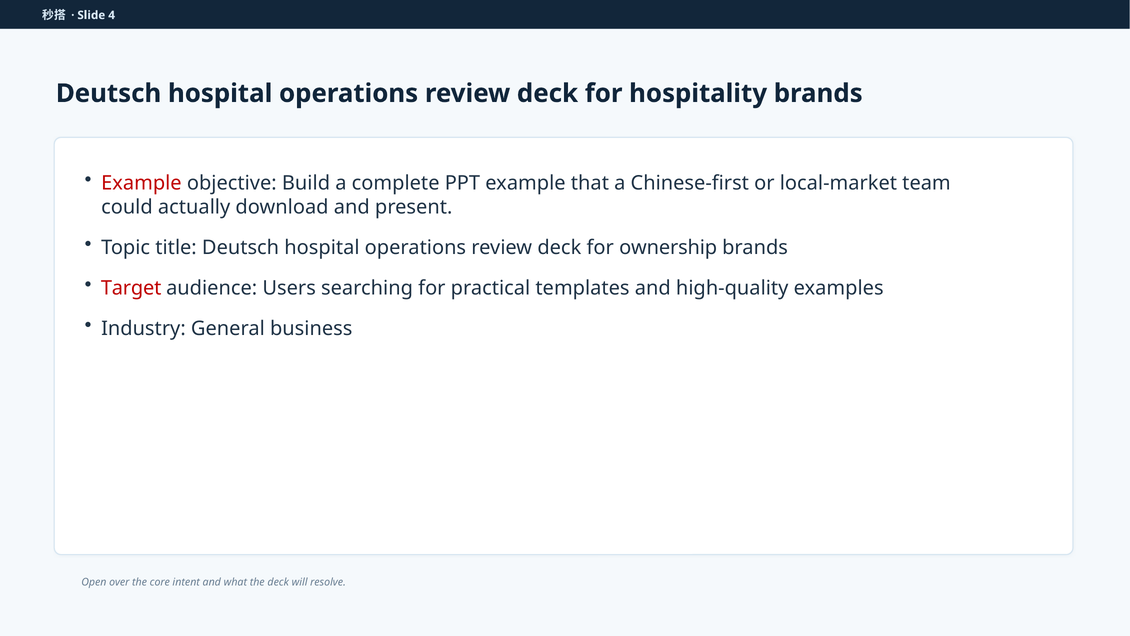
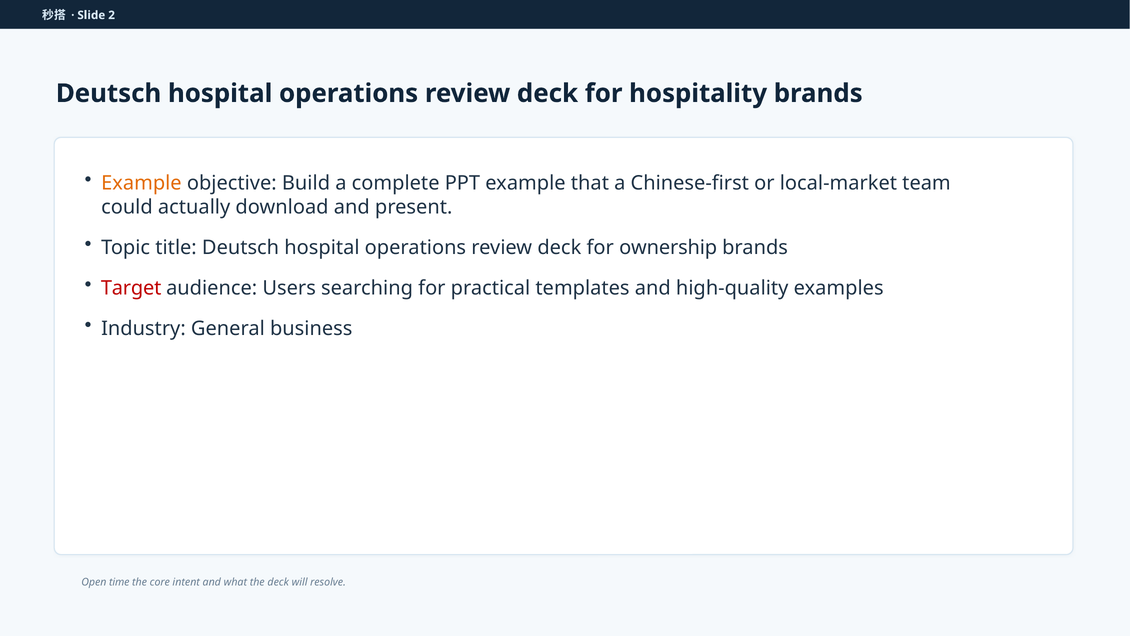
4: 4 -> 2 (112, 15)
Example colour: red -> orange (141, 183)
over: over -> time (119, 582)
